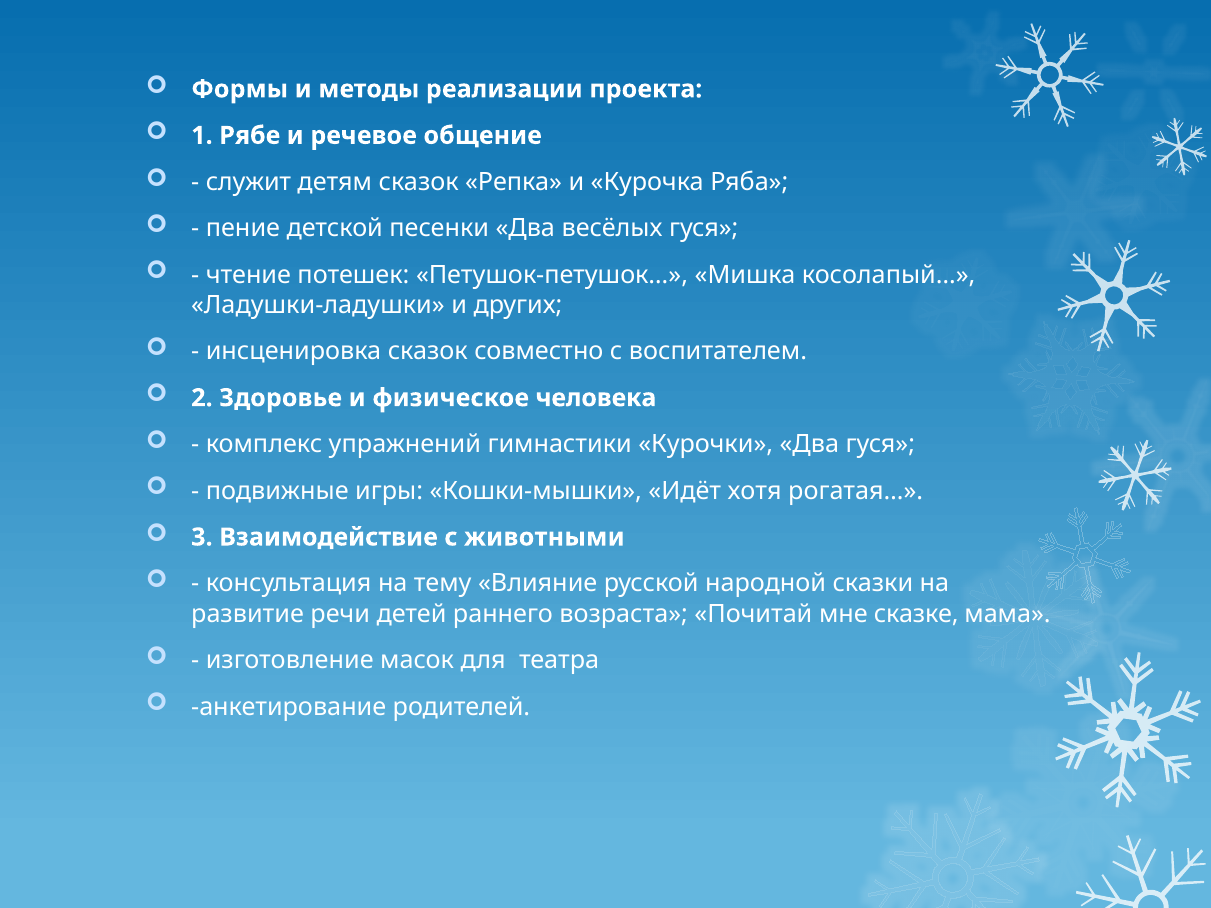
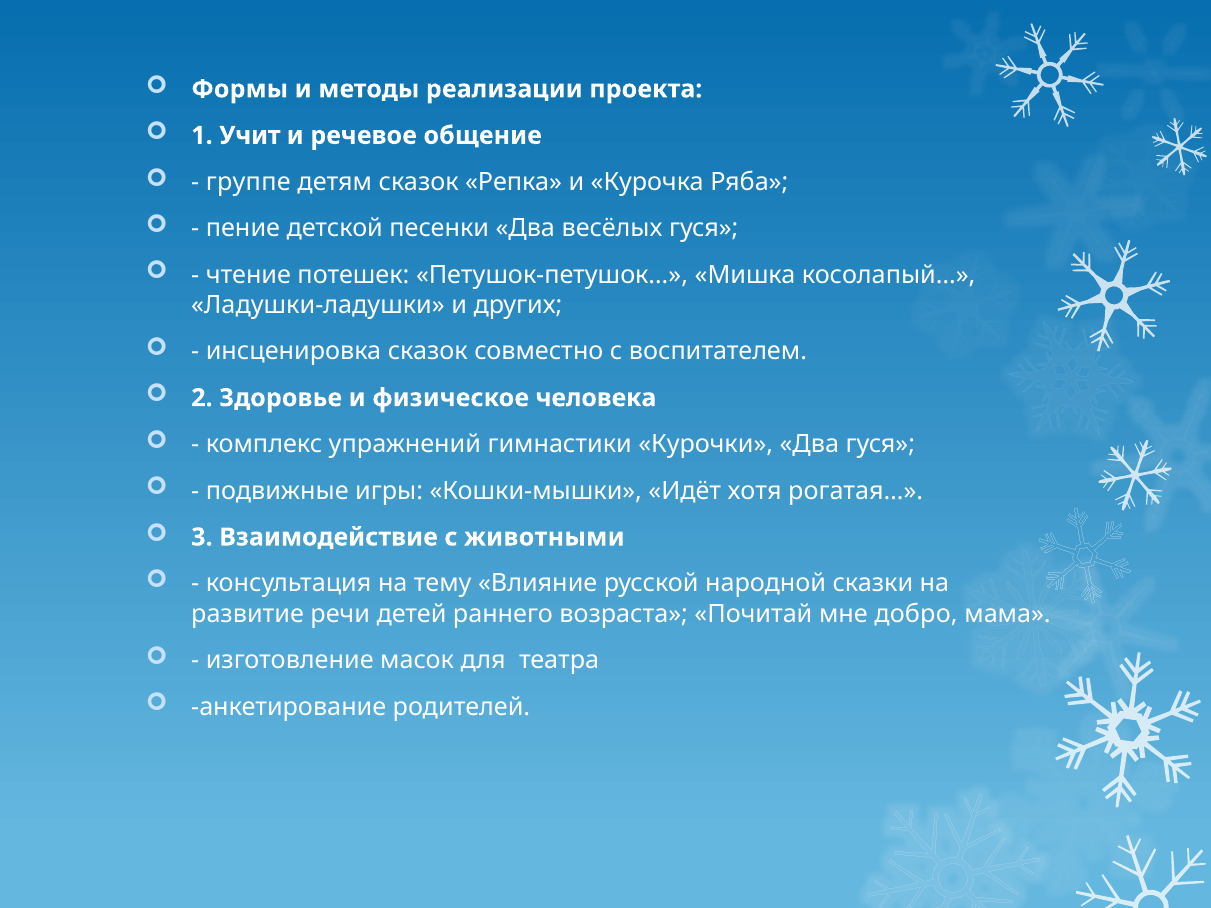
Рябе: Рябе -> Учит (250, 136)
служит: служит -> группе (248, 182)
сказке: сказке -> добро (916, 614)
